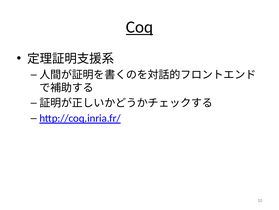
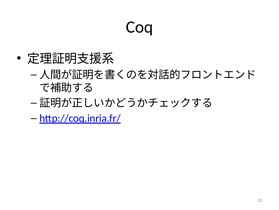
Coq underline: present -> none (139, 27)
